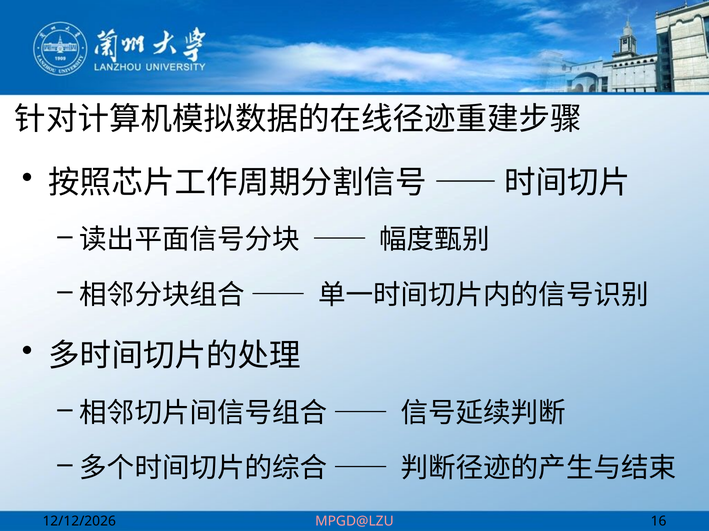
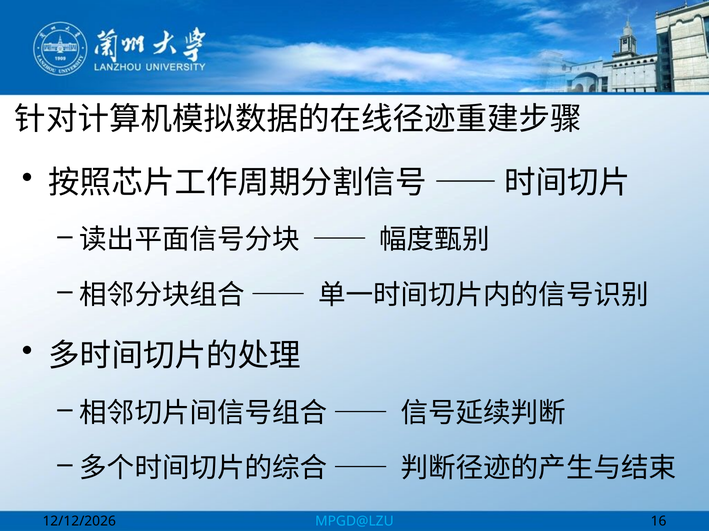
MPGD@LZU colour: pink -> light blue (354, 522)
